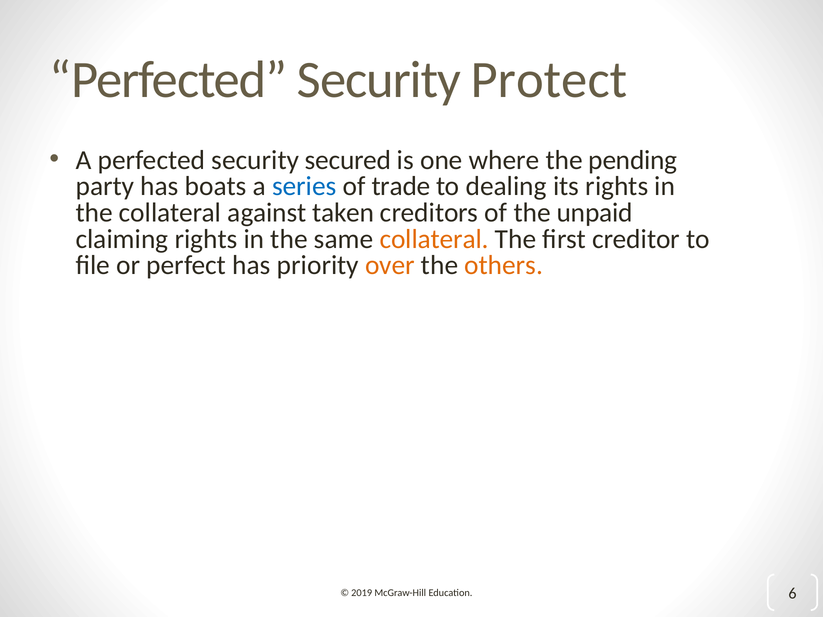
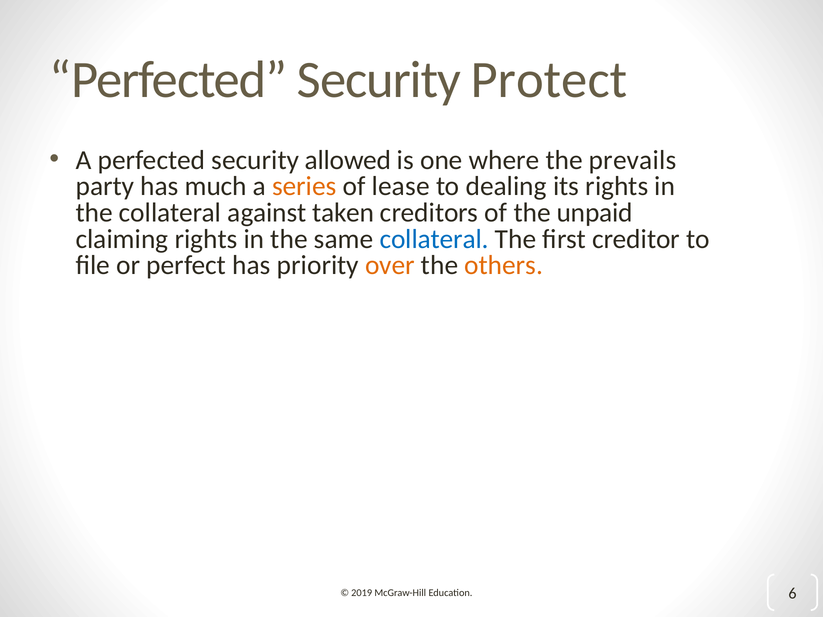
secured: secured -> allowed (348, 160)
pending: pending -> prevails (633, 160)
boats: boats -> much (216, 186)
series colour: blue -> orange (304, 186)
trade: trade -> lease (401, 186)
collateral colour: orange -> blue (434, 239)
